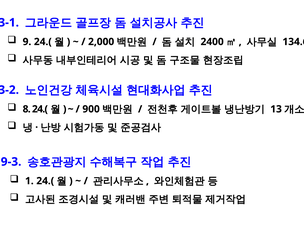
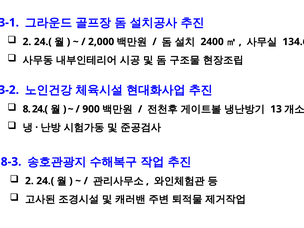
9: 9 -> 2 (27, 42)
9-3: 9-3 -> 8-3 (11, 162)
1: 1 -> 2 (29, 181)
